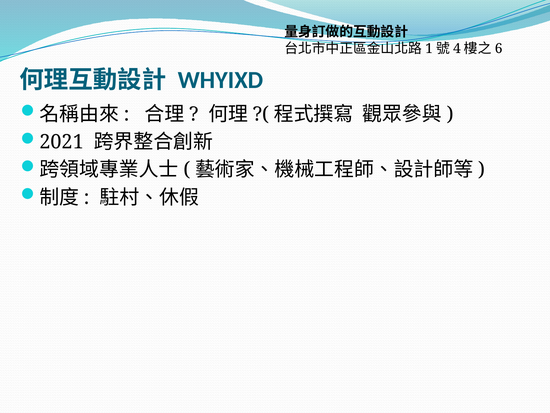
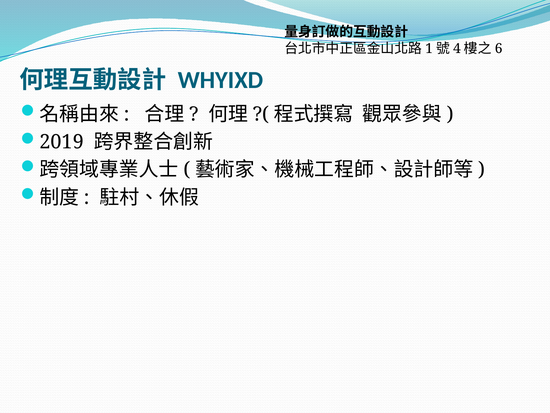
2021: 2021 -> 2019 (62, 142)
